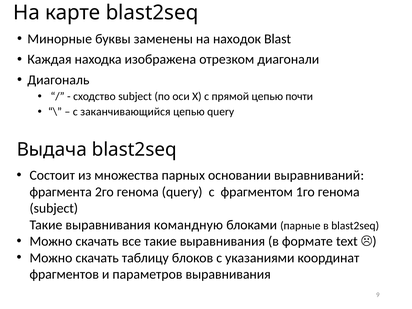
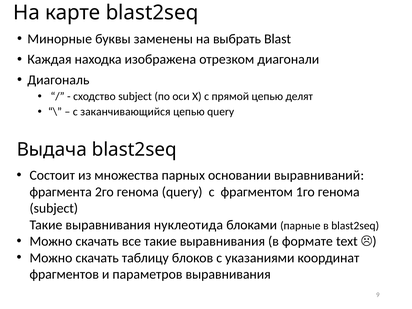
находок: находок -> выбрать (237, 39)
почти: почти -> делят (299, 96)
командную: командную -> нуклеотида (188, 225)
